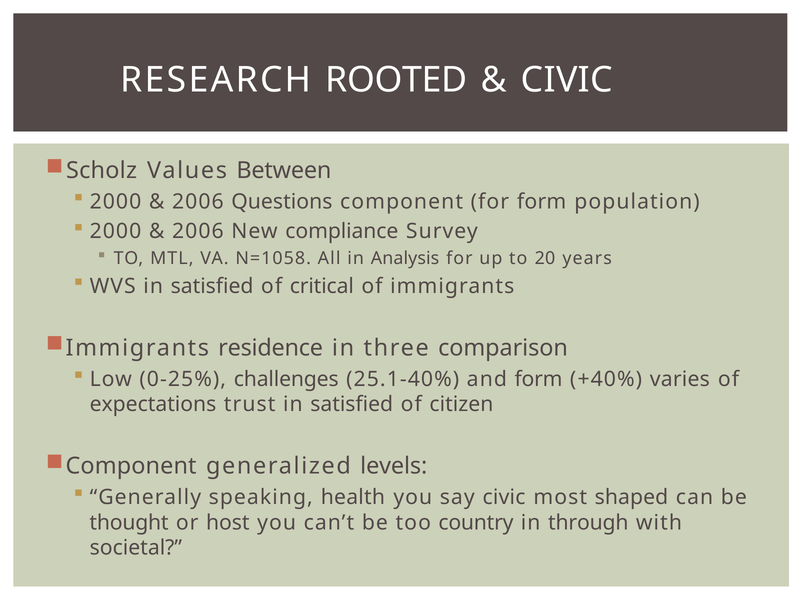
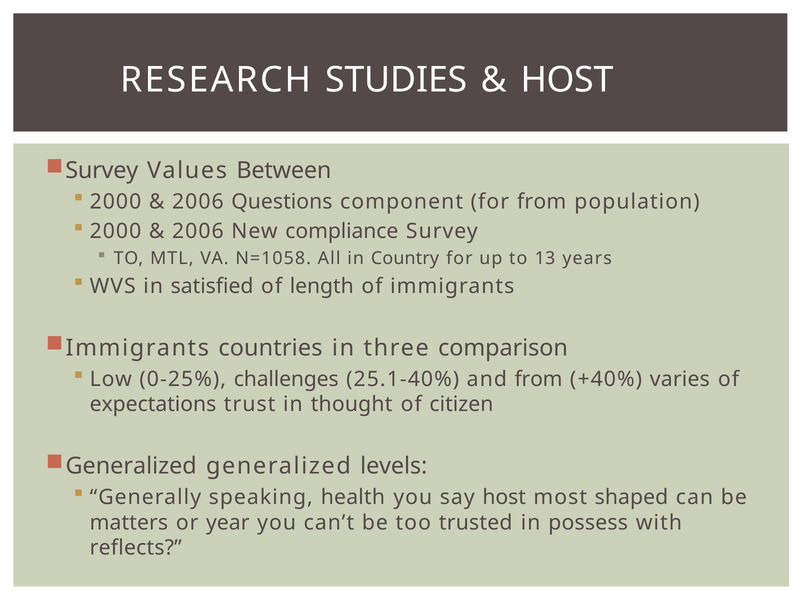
ROOTED: ROOTED -> STUDIES (396, 80)
CIVIC: CIVIC -> HOST (567, 80)
Scholz: Scholz -> Survey (102, 171)
for form: form -> from (542, 202)
Analysis: Analysis -> Country (405, 258)
20: 20 -> 13 (545, 258)
critical: critical -> length (322, 286)
residence: residence -> countries (270, 348)
and form: form -> from (539, 379)
trust in satisfied: satisfied -> thought (352, 405)
Component: Component -> Generalized (131, 466)
say civic: civic -> host (504, 497)
thought: thought -> matters (129, 523)
host: host -> year (228, 523)
country: country -> trusted (476, 523)
through: through -> possess (588, 523)
societal: societal -> reflects (136, 548)
